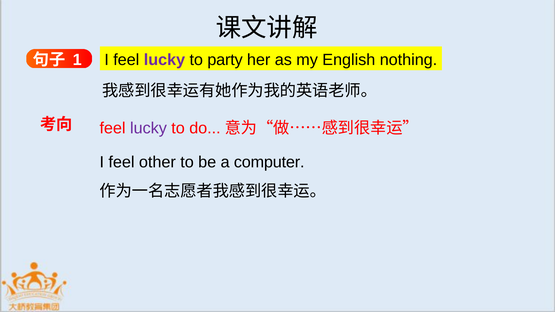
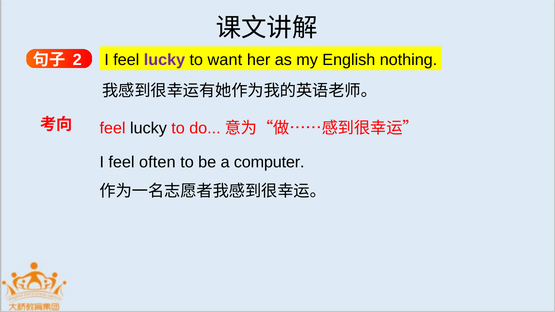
party: party -> want (225, 60)
1: 1 -> 2 (77, 60)
lucky colour: purple -> black (148, 128)
other: other -> often (157, 162)
